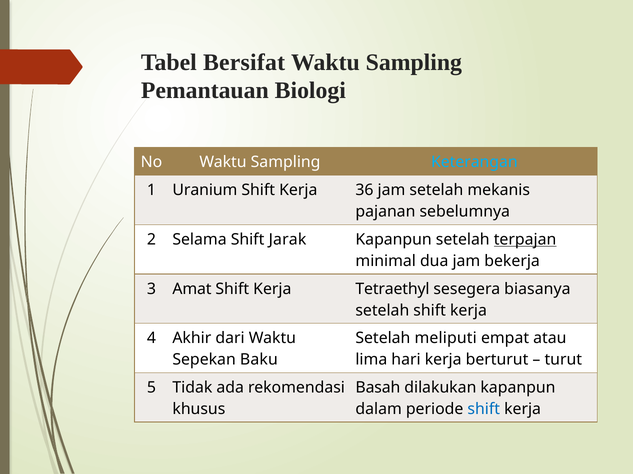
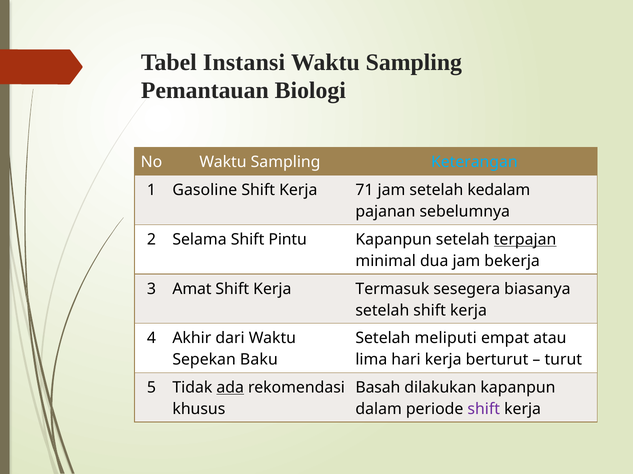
Bersifat: Bersifat -> Instansi (244, 62)
Uranium: Uranium -> Gasoline (205, 190)
36: 36 -> 71 (365, 190)
mekanis: mekanis -> kedalam (499, 190)
Jarak: Jarak -> Pintu (288, 240)
Tetraethyl: Tetraethyl -> Termasuk (392, 289)
ada underline: none -> present (230, 388)
shift colour: blue -> purple (484, 410)
